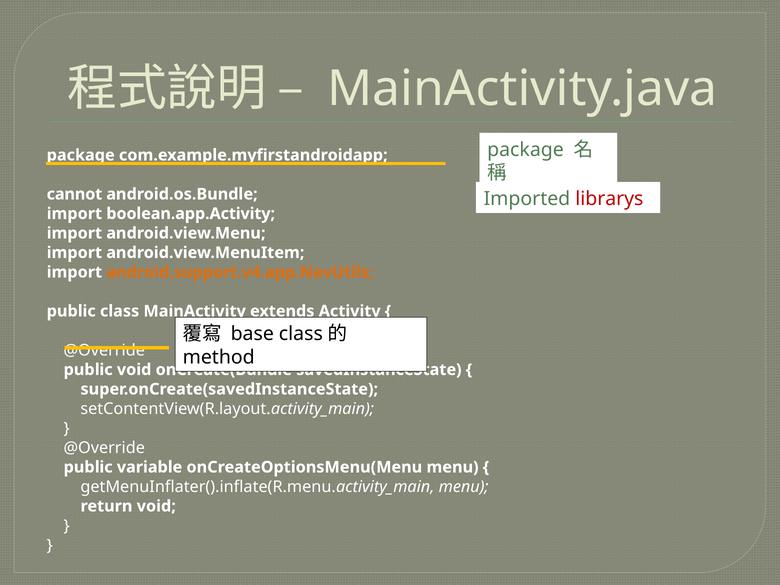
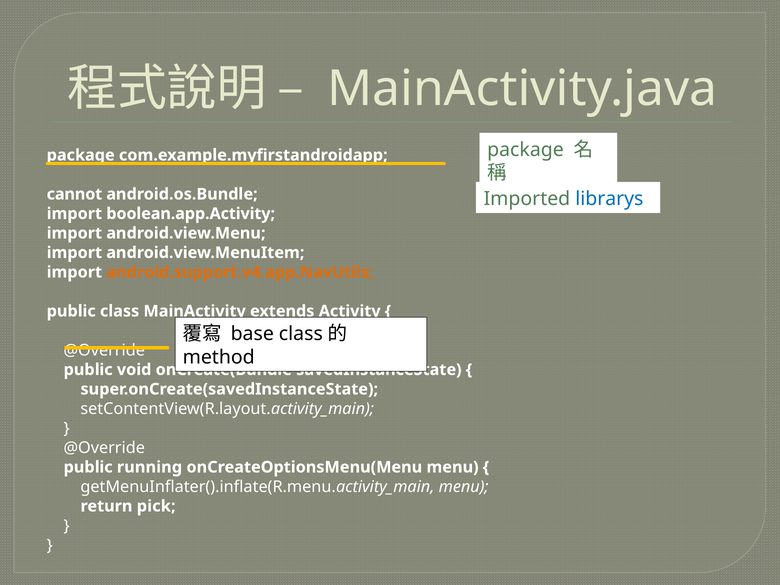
librarys colour: red -> blue (609, 199)
variable: variable -> running (149, 467)
return void: void -> pick (156, 506)
